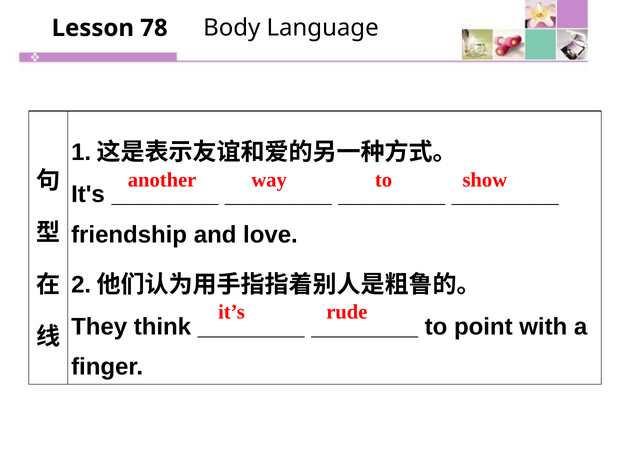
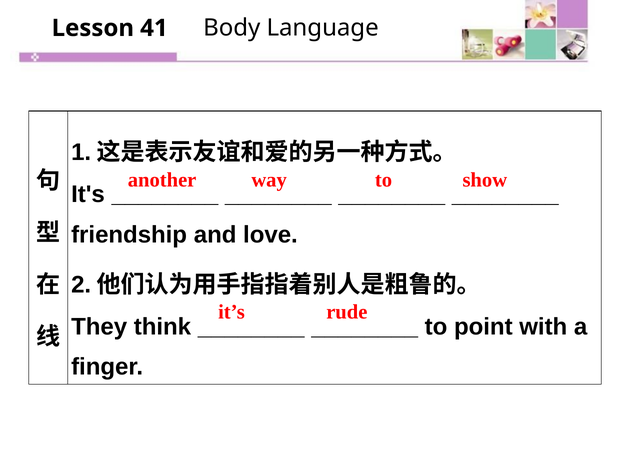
78: 78 -> 41 (154, 28)
